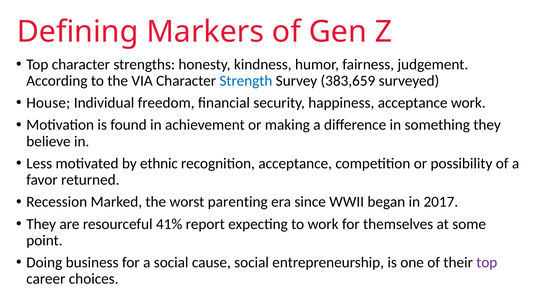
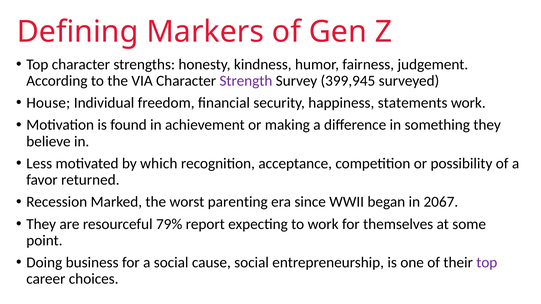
Strength colour: blue -> purple (246, 81)
383,659: 383,659 -> 399,945 (348, 81)
happiness acceptance: acceptance -> statements (413, 103)
ethnic: ethnic -> which (159, 164)
2017: 2017 -> 2067 (441, 202)
41%: 41% -> 79% (169, 224)
